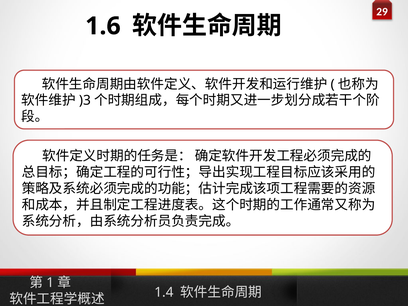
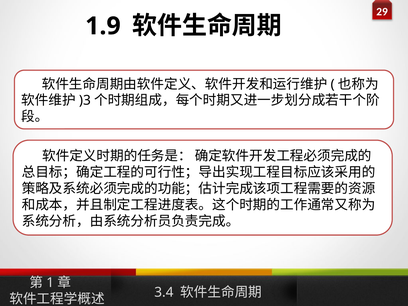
1.6: 1.6 -> 1.9 (103, 26)
1.4: 1.4 -> 3.4 (164, 292)
